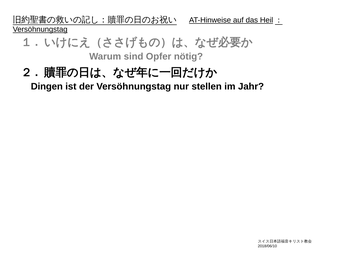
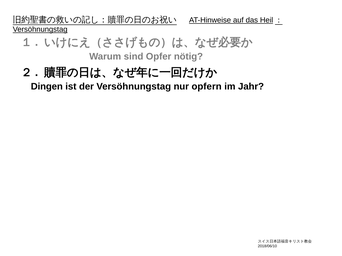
stellen: stellen -> opfern (207, 87)
